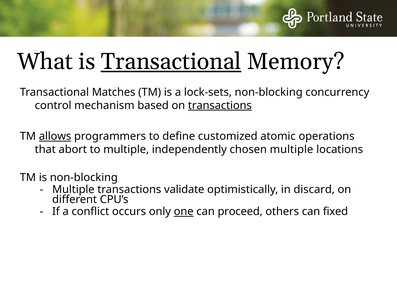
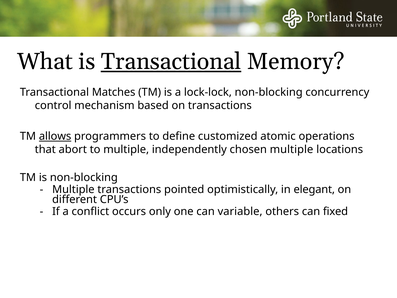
lock-sets: lock-sets -> lock-lock (208, 92)
transactions underline: present -> none (220, 105)
validate: validate -> pointed (184, 189)
discard: discard -> elegant (314, 189)
one underline: present -> none (184, 211)
proceed: proceed -> variable (240, 211)
